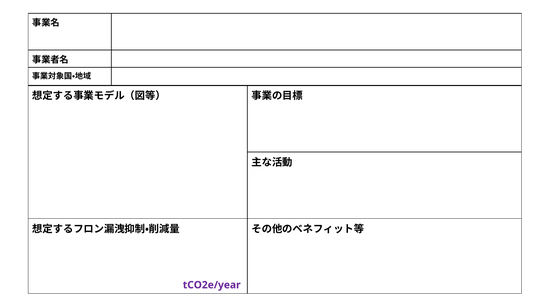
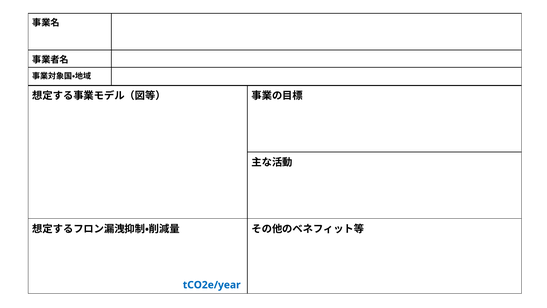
tCO2e/year colour: purple -> blue (212, 285)
